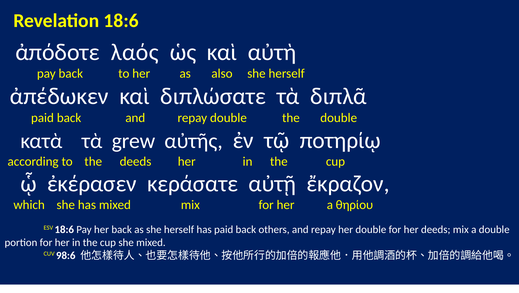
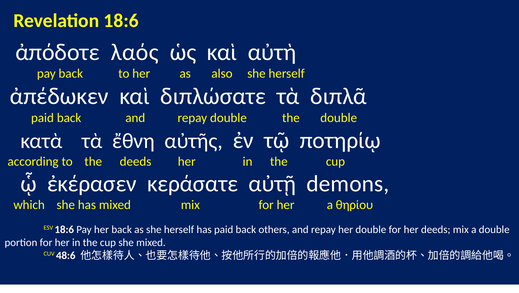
grew: grew -> ἔθνη (134, 141)
ἔκραζον: ἔκραζον -> demons (348, 184)
98:6: 98:6 -> 48:6 (66, 255)
